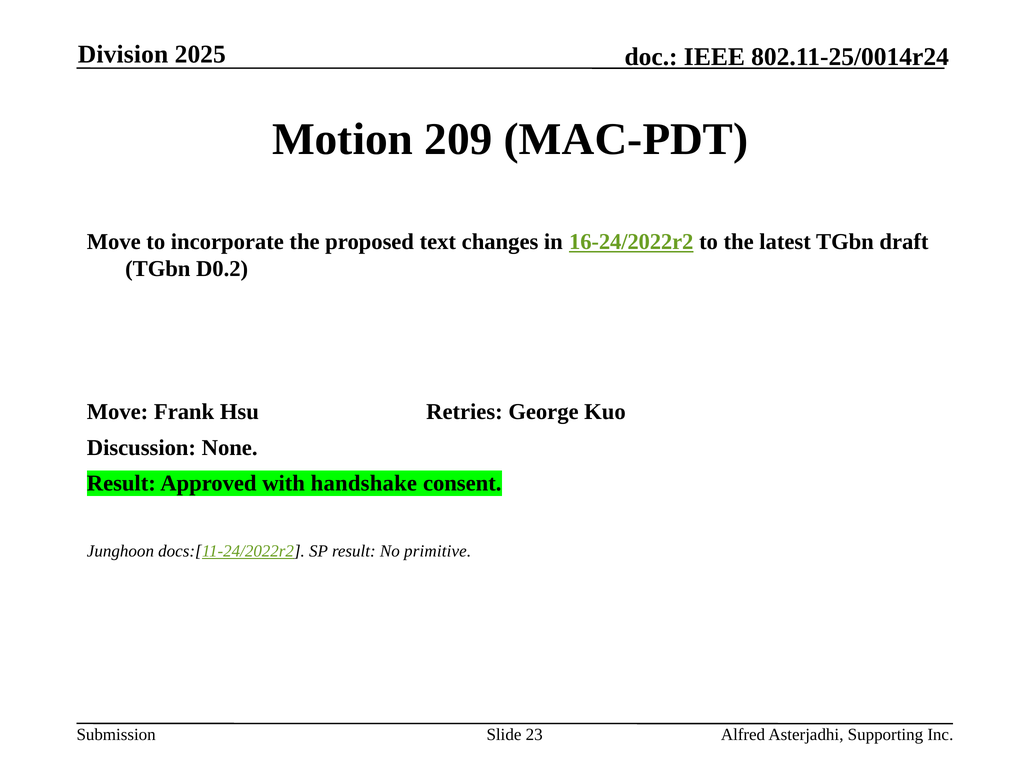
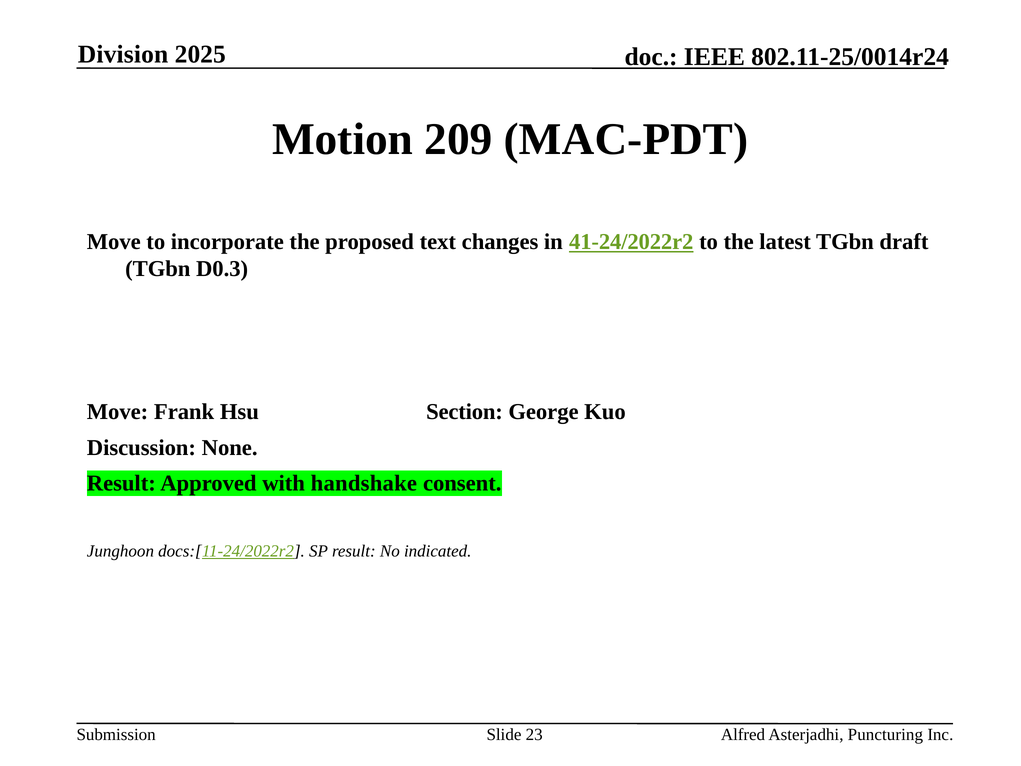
16-24/2022r2: 16-24/2022r2 -> 41-24/2022r2 (631, 242)
D0.2: D0.2 -> D0.3 (222, 269)
Retries: Retries -> Section (465, 412)
primitive: primitive -> indicated (438, 551)
Supporting: Supporting -> Puncturing (885, 734)
